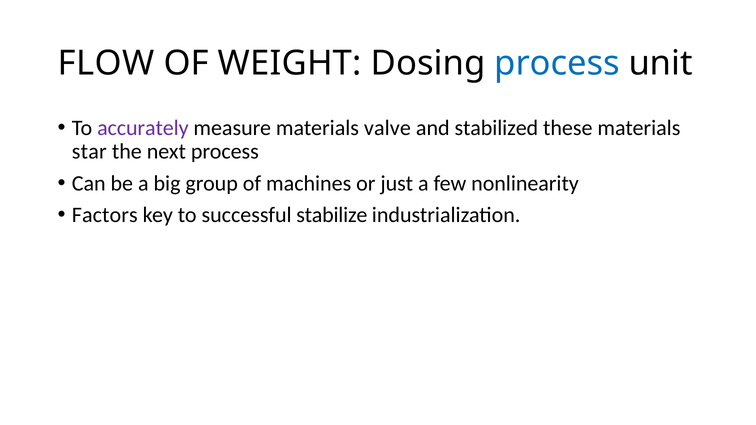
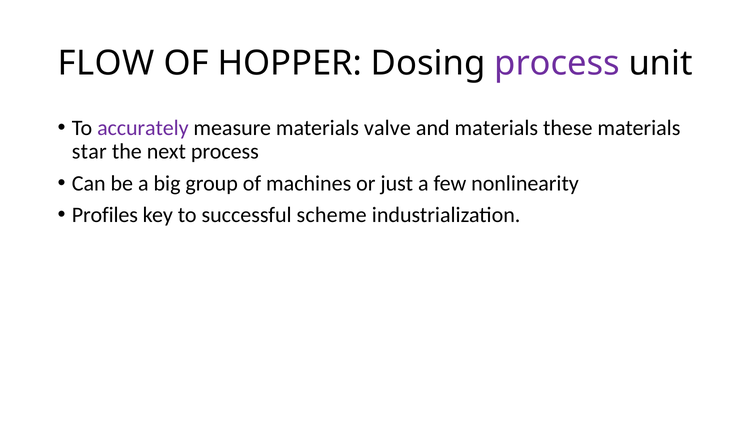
WEIGHT: WEIGHT -> HOPPER (290, 64)
process colour: blue -> purple (557, 64)
and stabilized: stabilized -> materials (496, 128)
Factors: Factors -> Profiles (105, 215)
stabilize: stabilize -> scheme (332, 215)
